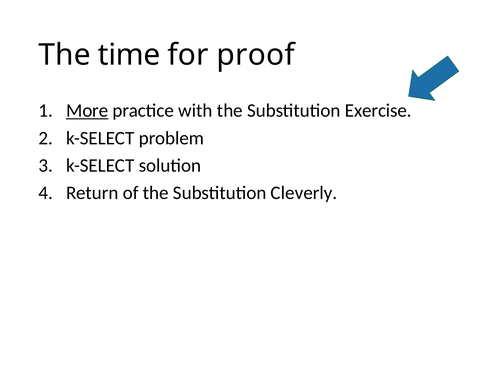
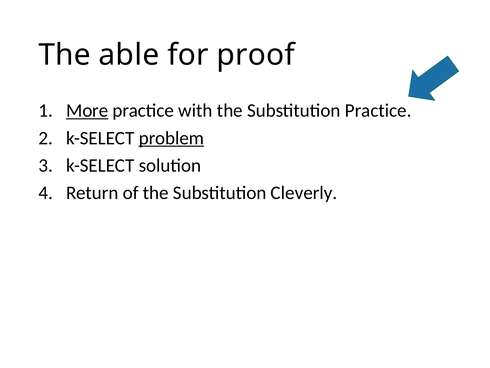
time: time -> able (129, 55)
Substitution Exercise: Exercise -> Practice (378, 110)
problem underline: none -> present (171, 138)
